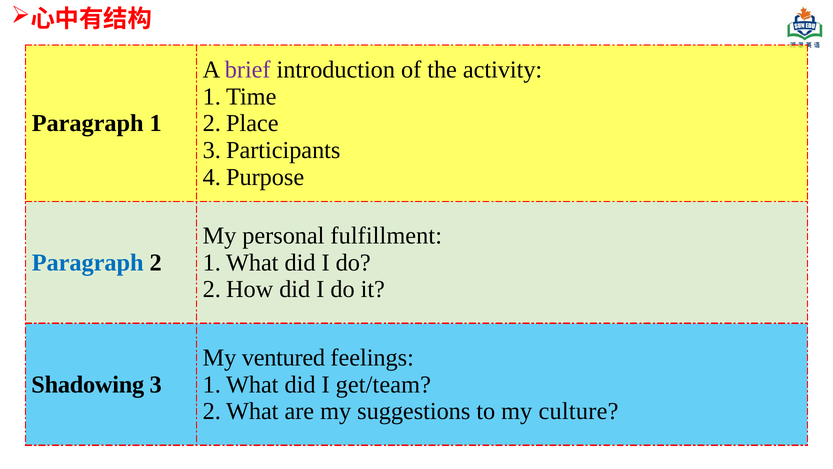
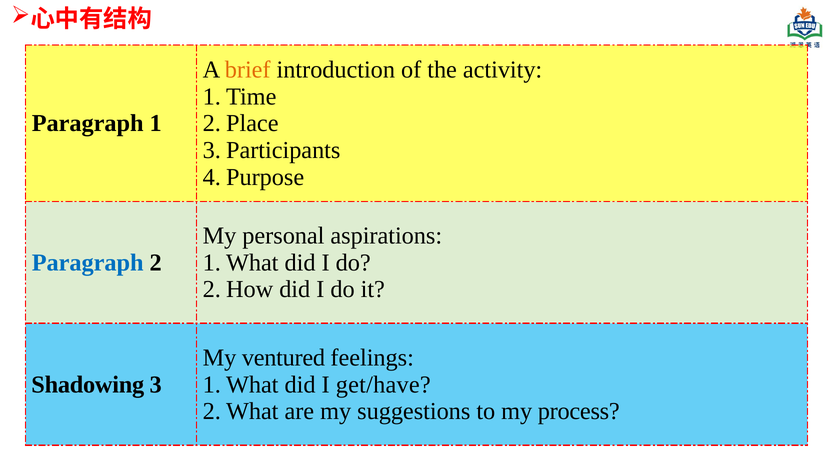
brief colour: purple -> orange (248, 70)
fulfillment: fulfillment -> aspirations (386, 235)
get/team: get/team -> get/have (383, 384)
culture: culture -> process (579, 411)
